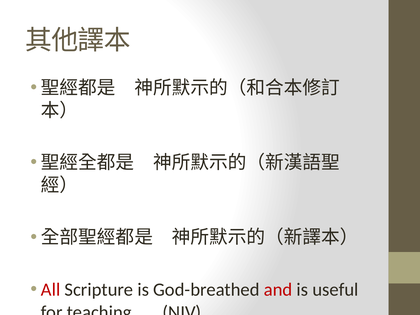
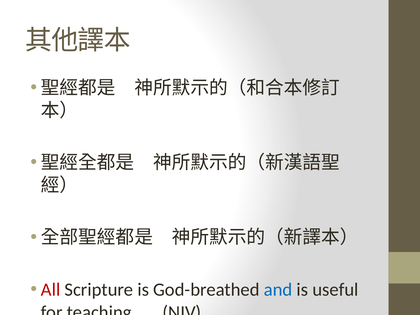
and colour: red -> blue (278, 290)
